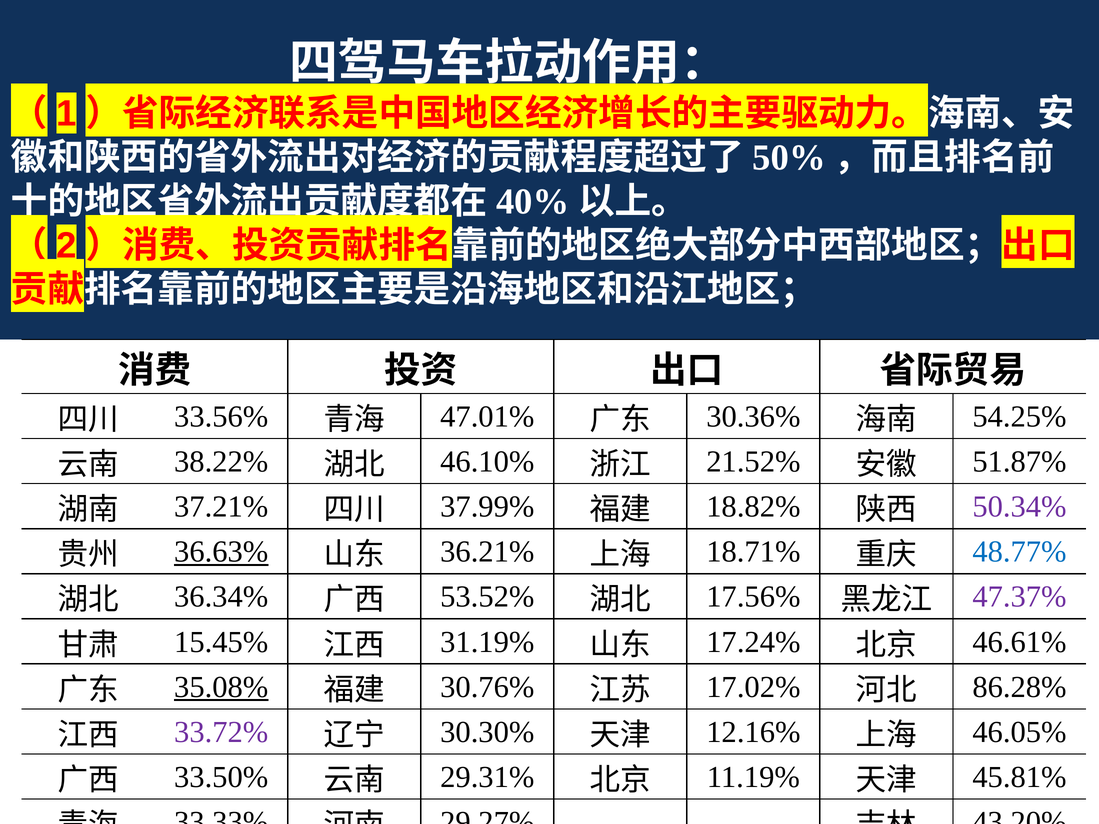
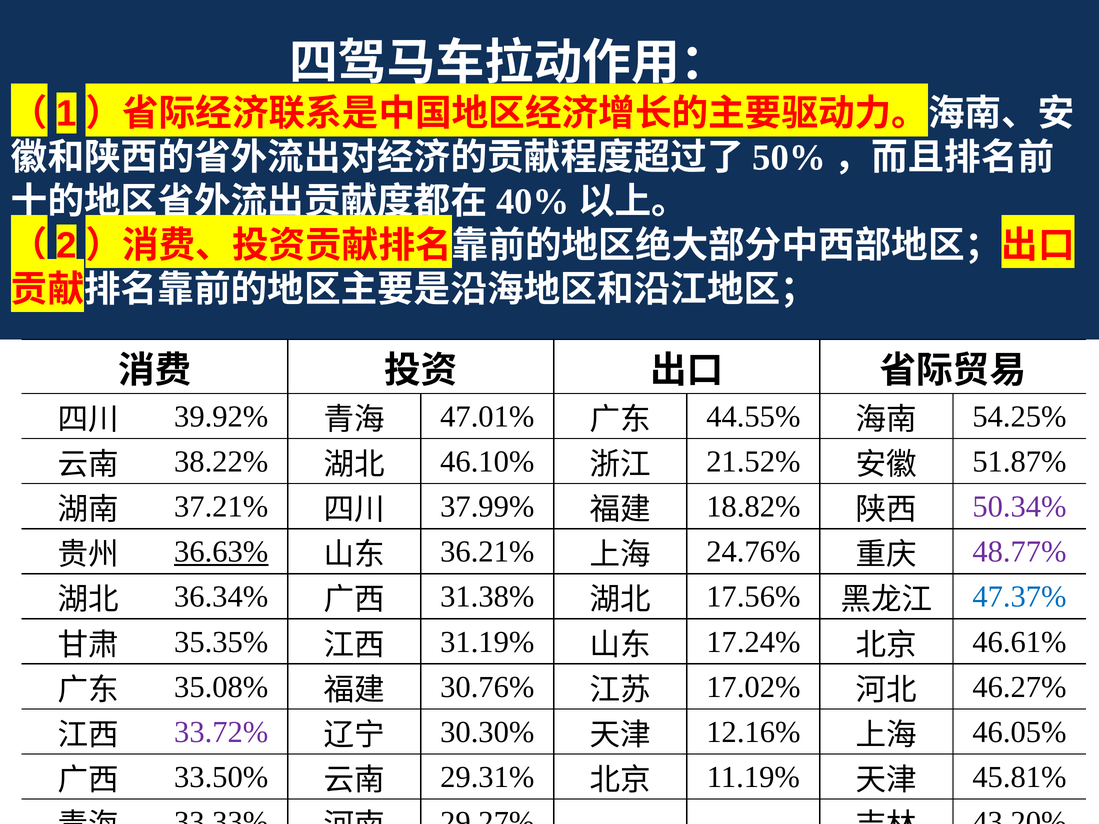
33.56%: 33.56% -> 39.92% (221, 417)
30.36%: 30.36% -> 44.55% (753, 417)
18.71%: 18.71% -> 24.76% (753, 552)
48.77% colour: blue -> purple (1019, 552)
53.52%: 53.52% -> 31.38% (487, 597)
47.37% colour: purple -> blue (1019, 597)
15.45%: 15.45% -> 35.35% (221, 642)
35.08% underline: present -> none (221, 687)
86.28%: 86.28% -> 46.27% (1019, 687)
